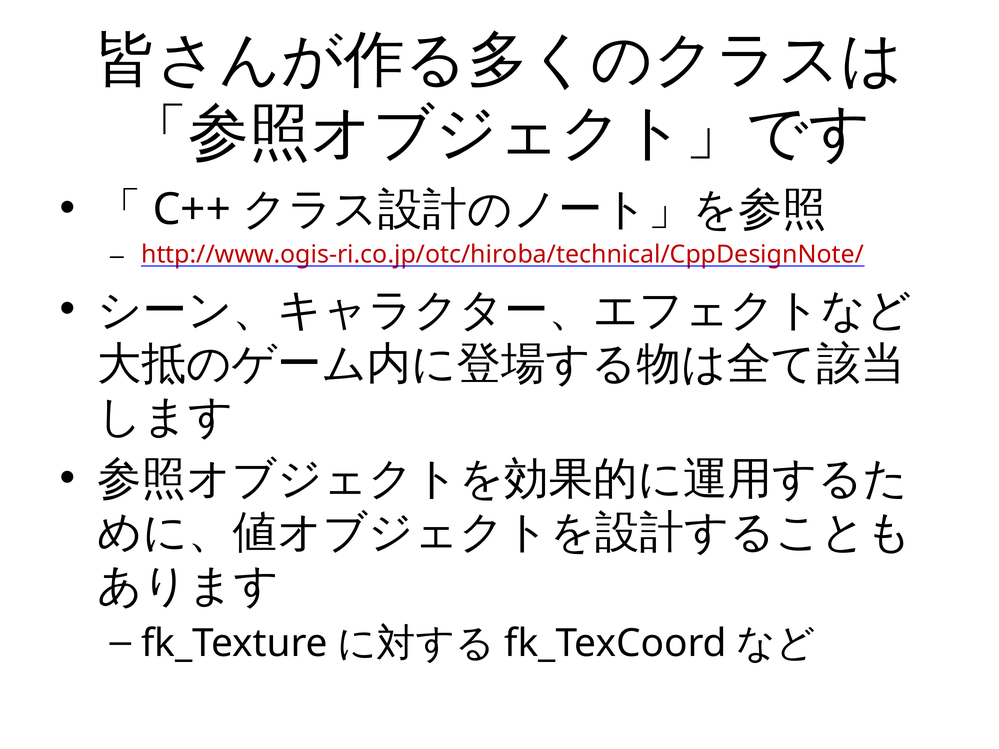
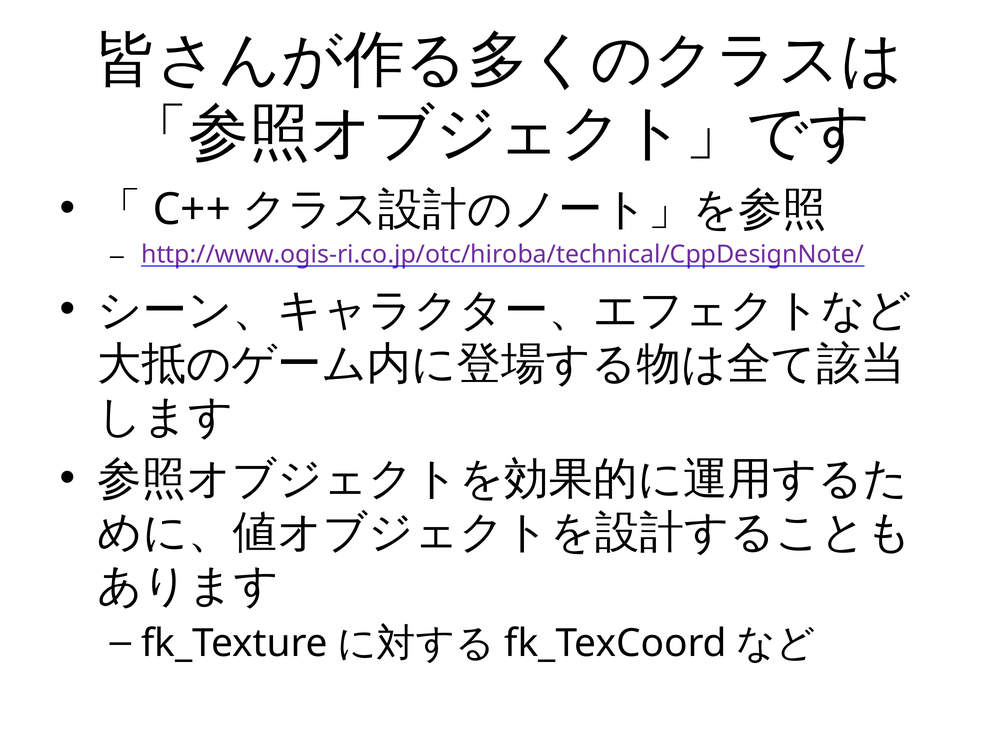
http://www.ogis-ri.co.jp/otc/hiroba/technical/CppDesignNote/ colour: red -> purple (503, 255)
